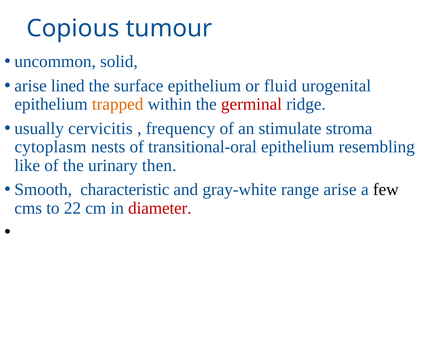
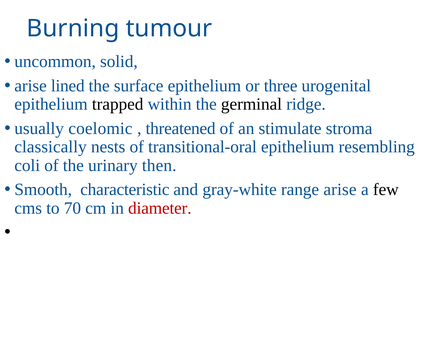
Copious: Copious -> Burning (73, 28)
fluid: fluid -> three (281, 86)
trapped colour: orange -> black (118, 104)
germinal colour: red -> black (251, 104)
cervicitis: cervicitis -> coelomic (100, 128)
frequency: frequency -> threatened (181, 128)
cytoplasm: cytoplasm -> classically (51, 147)
like: like -> coli (27, 166)
22: 22 -> 70 (72, 208)
